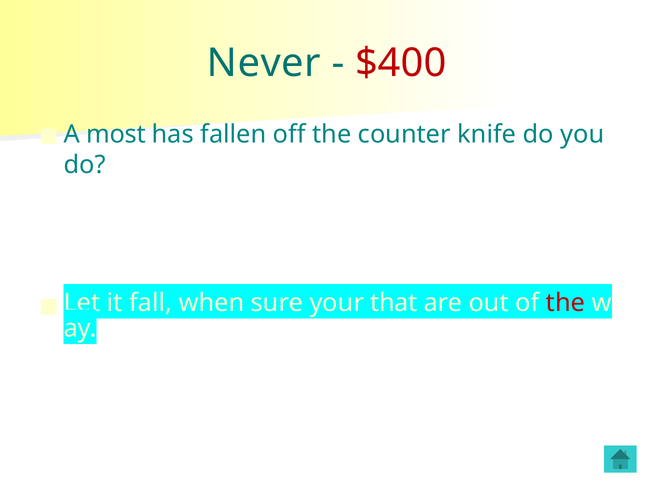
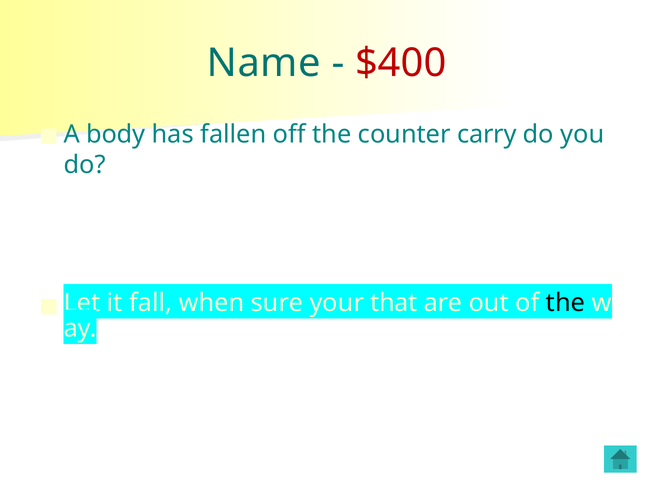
Never: Never -> Name (264, 63)
most: most -> body (116, 135)
knife: knife -> carry (487, 135)
the colour: red -> black (566, 303)
